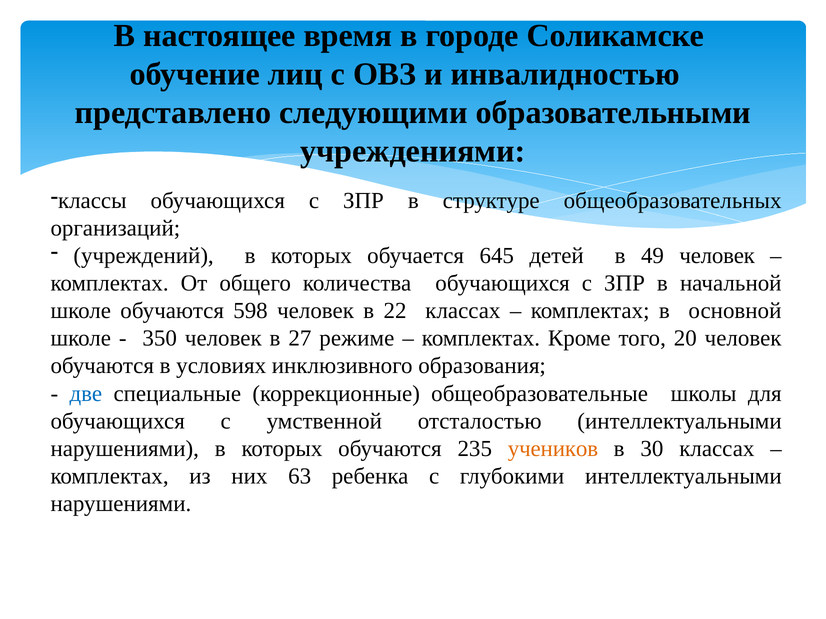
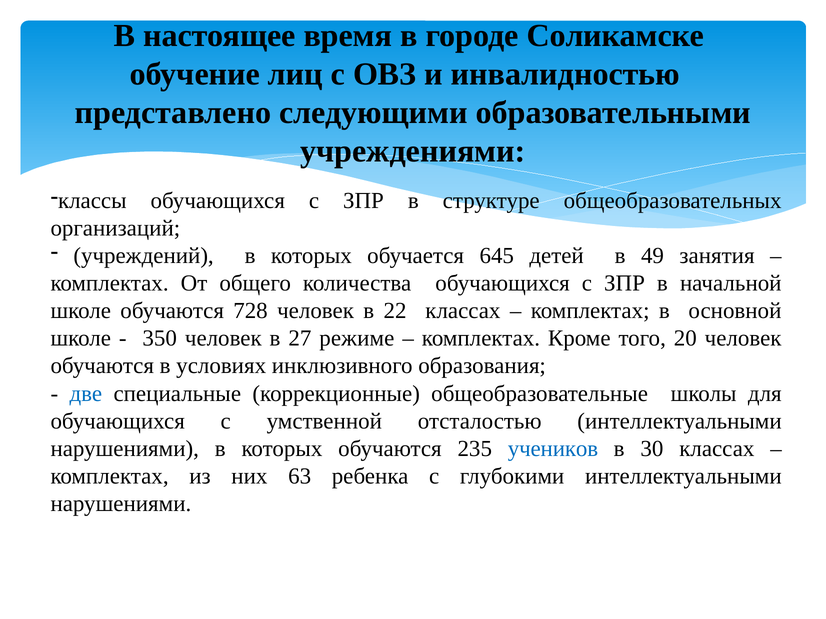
49 человек: человек -> занятия (717, 256)
598: 598 -> 728 (251, 311)
учеников colour: orange -> blue (553, 449)
